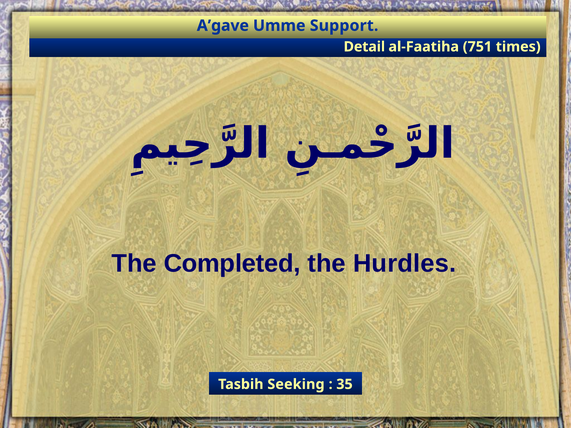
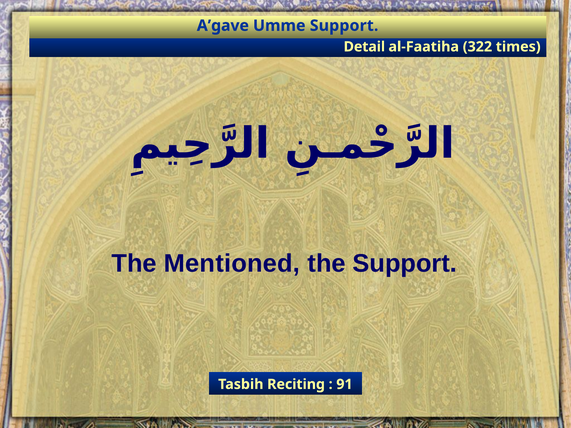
751: 751 -> 322 (477, 47)
Completed: Completed -> Mentioned (232, 264)
the Hurdles: Hurdles -> Support (405, 264)
Seeking: Seeking -> Reciting (296, 384)
35: 35 -> 91 (344, 384)
